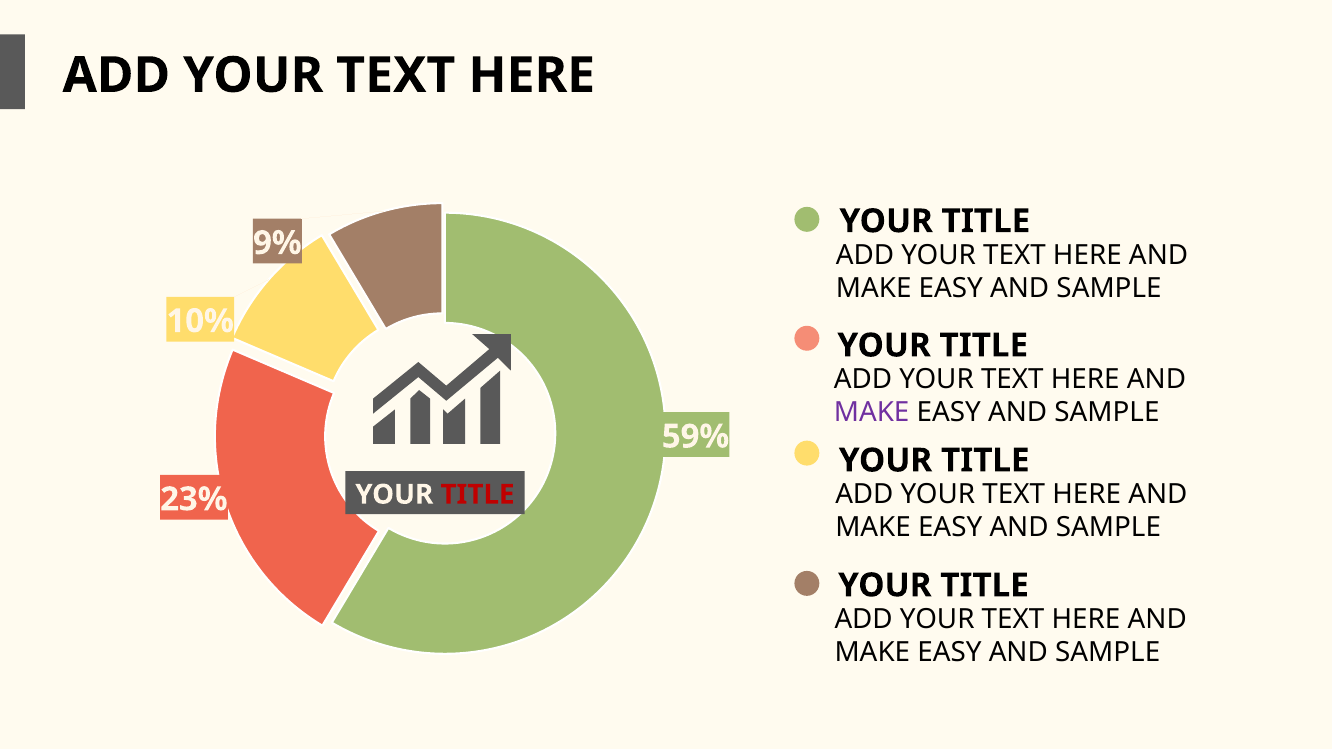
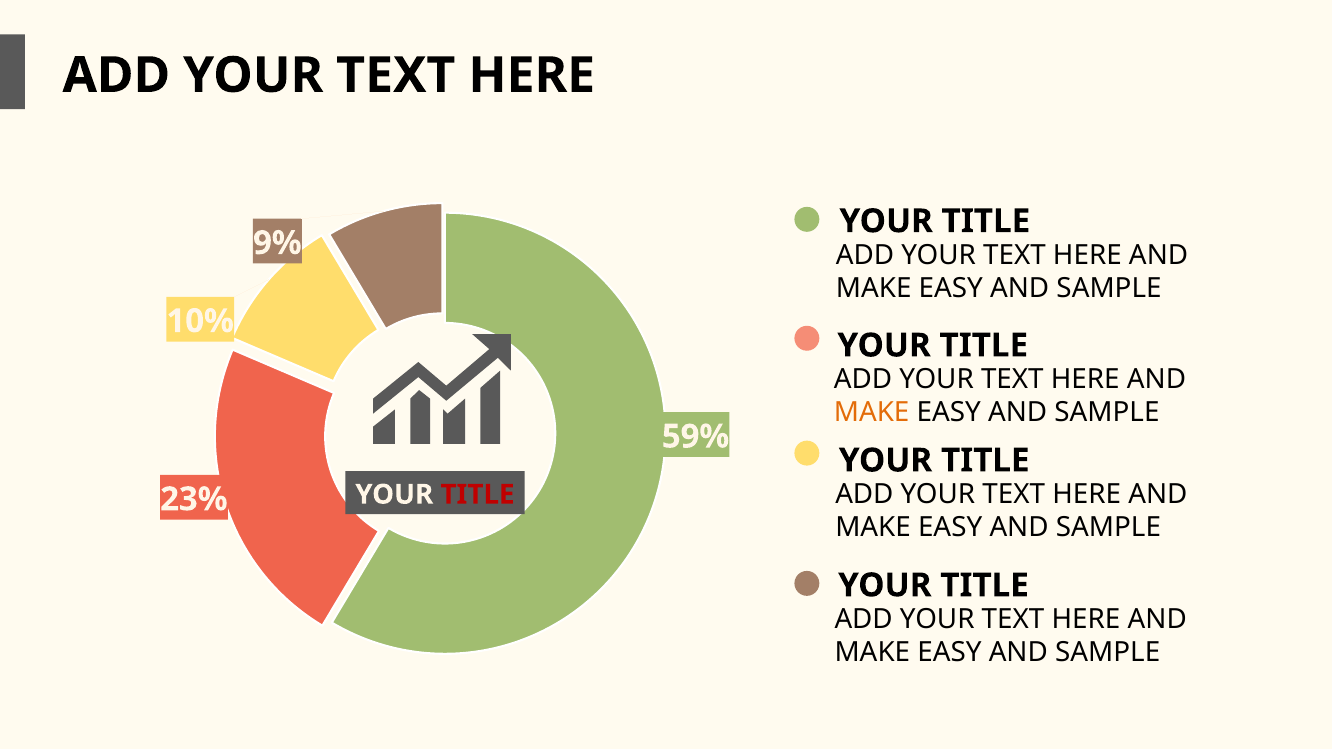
MAKE colour: purple -> orange (872, 413)
